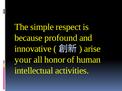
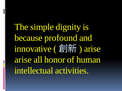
respect: respect -> dignity (68, 27)
your: your -> arise (23, 60)
